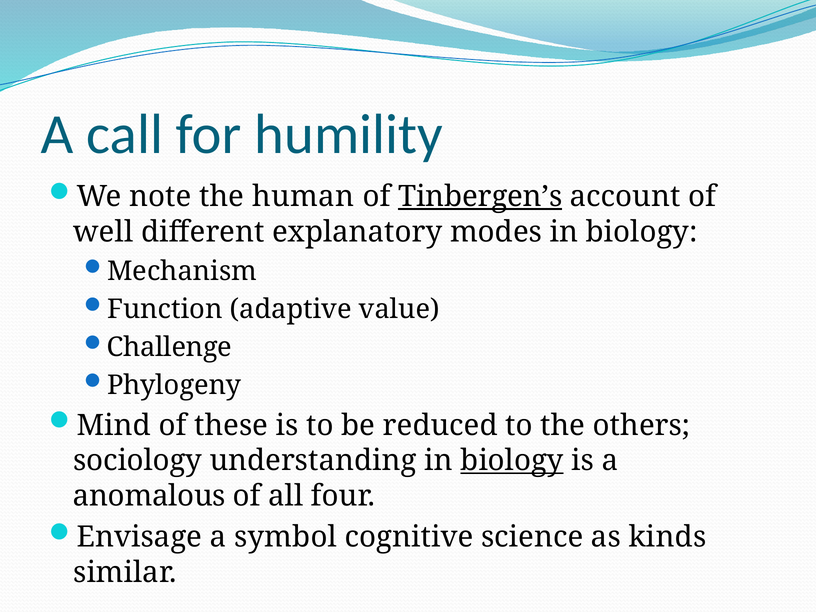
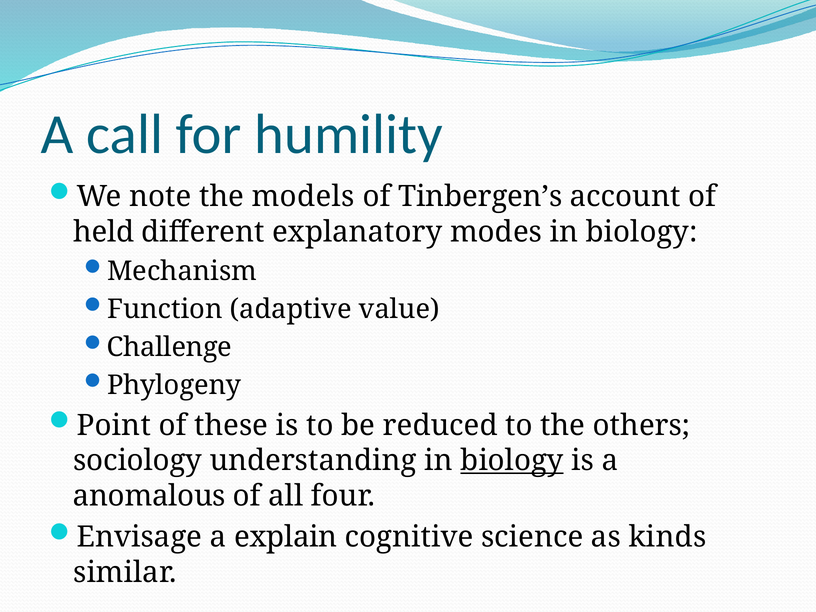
human: human -> models (303, 196)
Tinbergen’s underline: present -> none (480, 196)
well: well -> held (104, 232)
Mind: Mind -> Point (114, 425)
symbol: symbol -> explain (286, 537)
